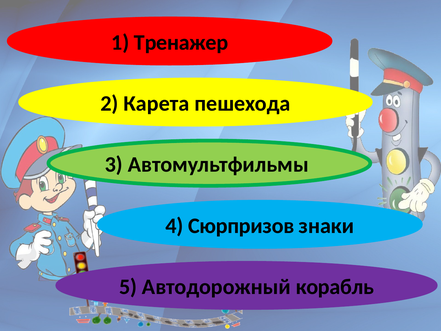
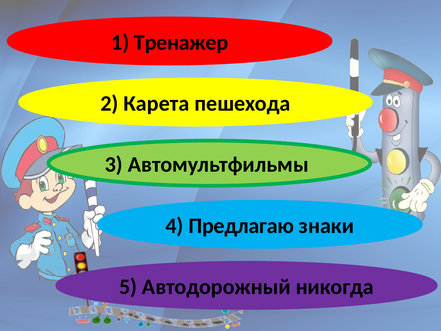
Сюрпризов: Сюрпризов -> Предлагаю (241, 226)
корабль: корабль -> никогда (335, 287)
